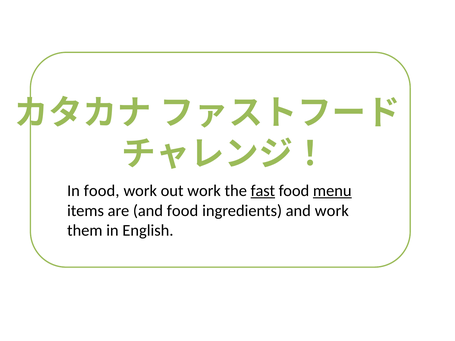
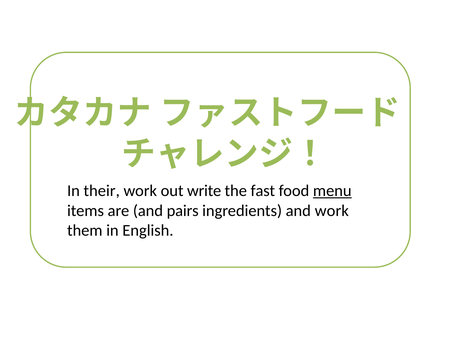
In food: food -> their (102, 191)
out work: work -> write (204, 191)
fast underline: present -> none (263, 191)
and food: food -> pairs (183, 211)
